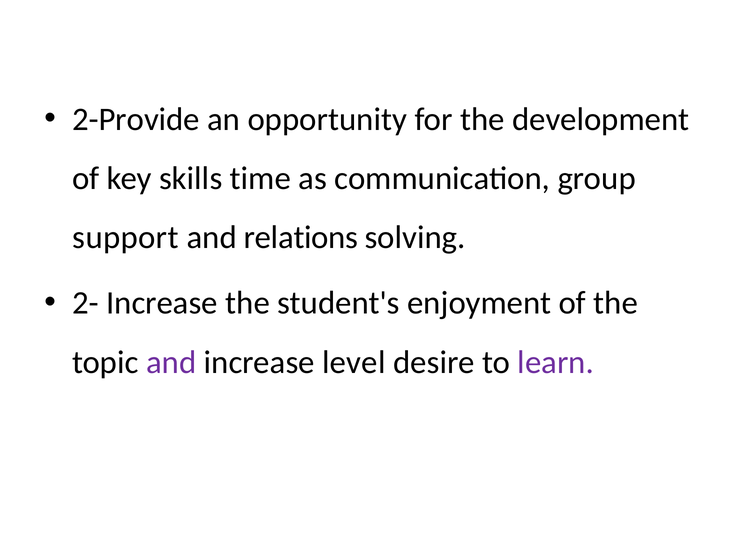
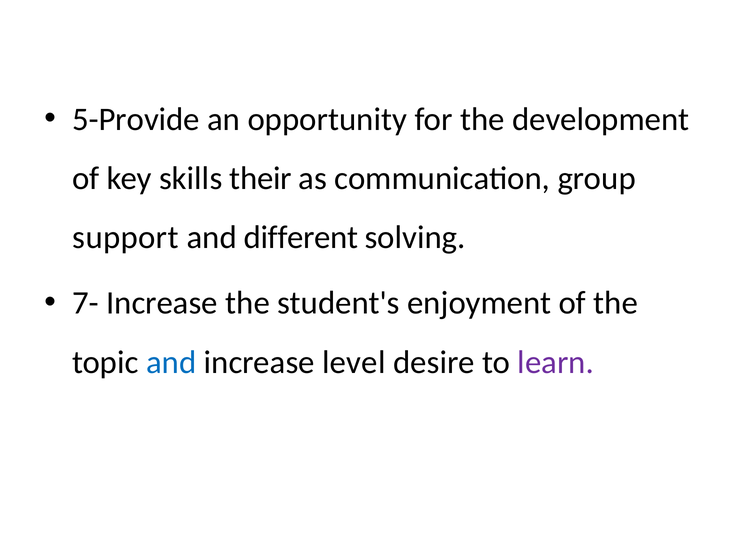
2-Provide: 2-Provide -> 5-Provide (136, 119)
time: time -> their (261, 178)
relations: relations -> different (301, 238)
2-: 2- -> 7- (85, 303)
and colour: purple -> blue (171, 362)
